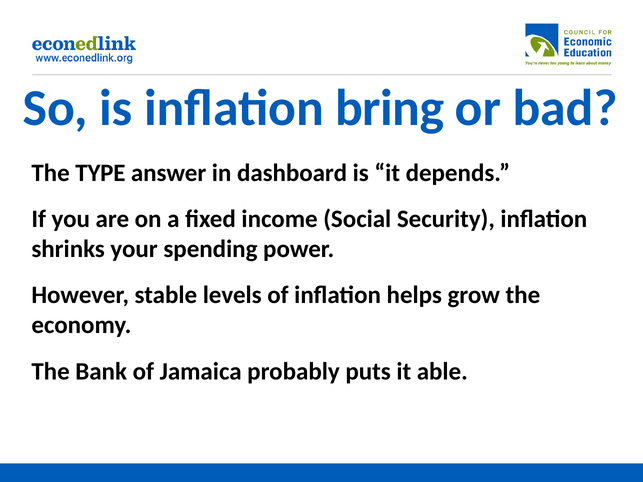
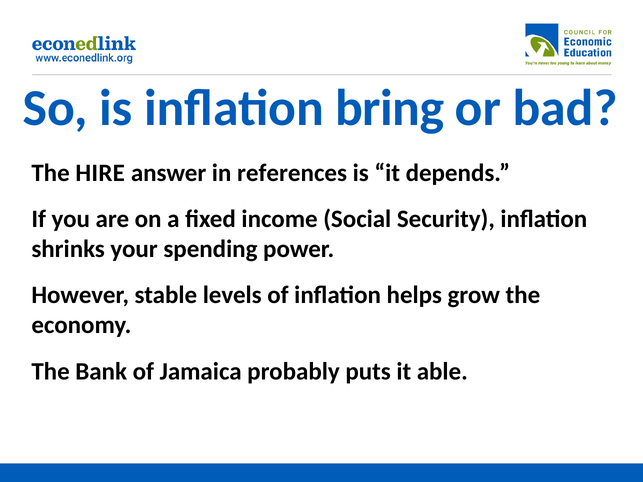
TYPE: TYPE -> HIRE (100, 173)
dashboard: dashboard -> references (292, 173)
